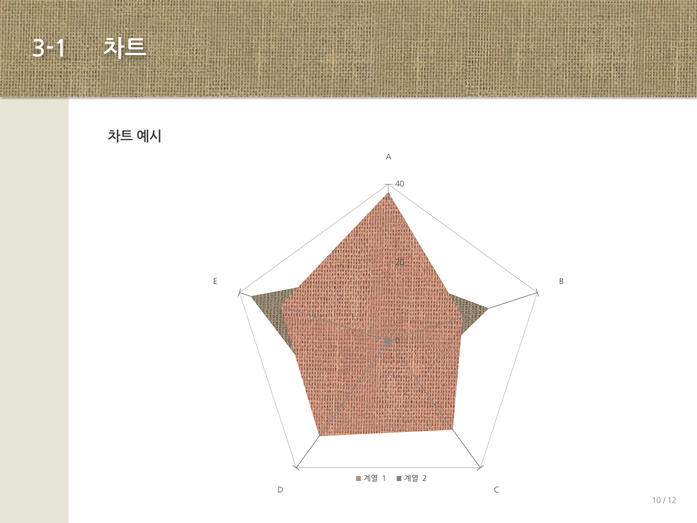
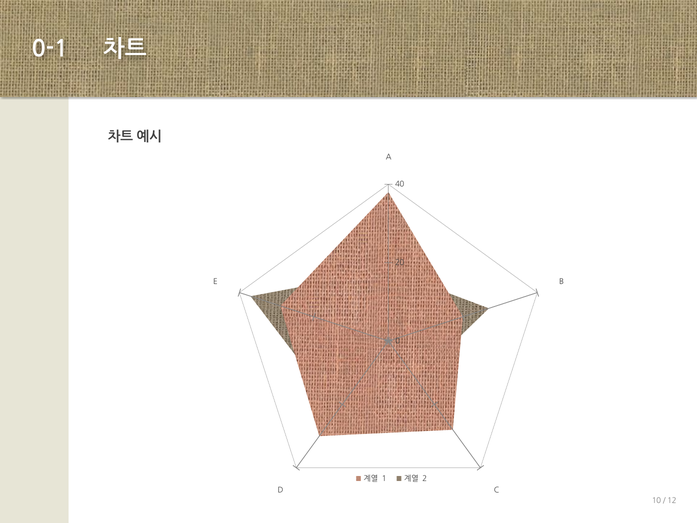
3-1: 3-1 -> 0-1 (50, 49)
